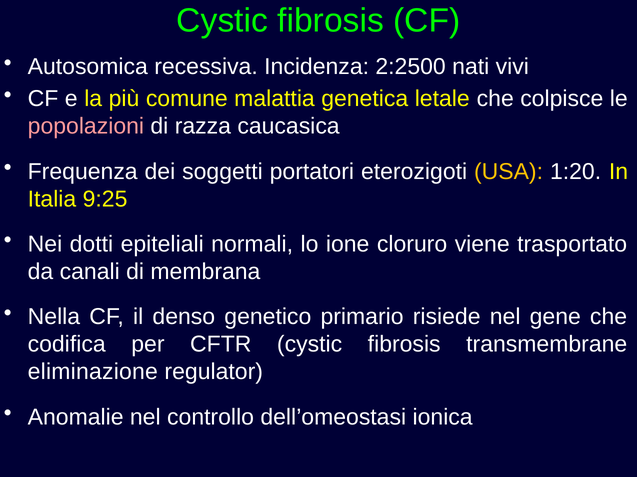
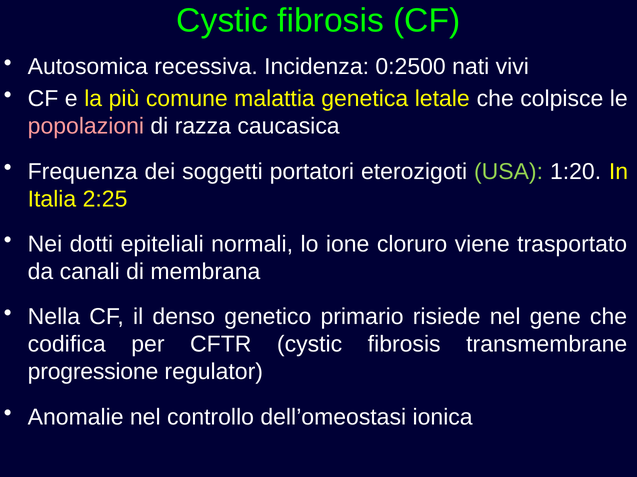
2:2500: 2:2500 -> 0:2500 (411, 67)
USA colour: yellow -> light green (509, 172)
9:25: 9:25 -> 2:25 (105, 199)
eliminazione: eliminazione -> progressione (93, 372)
